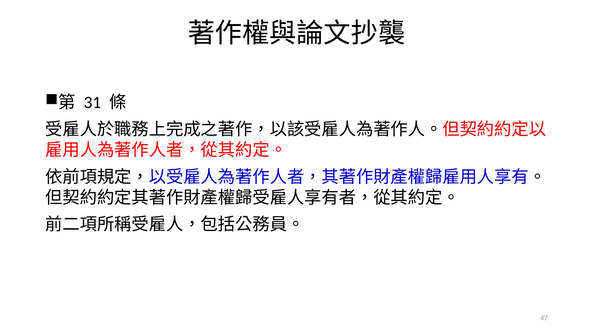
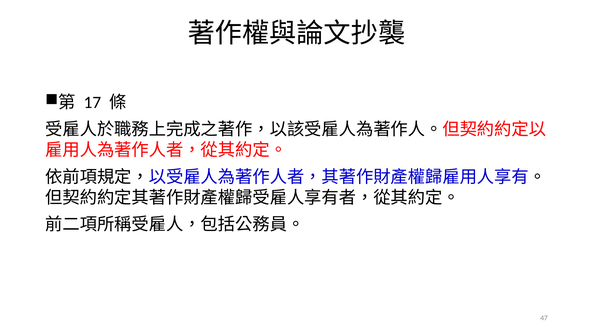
31: 31 -> 17 (92, 103)
